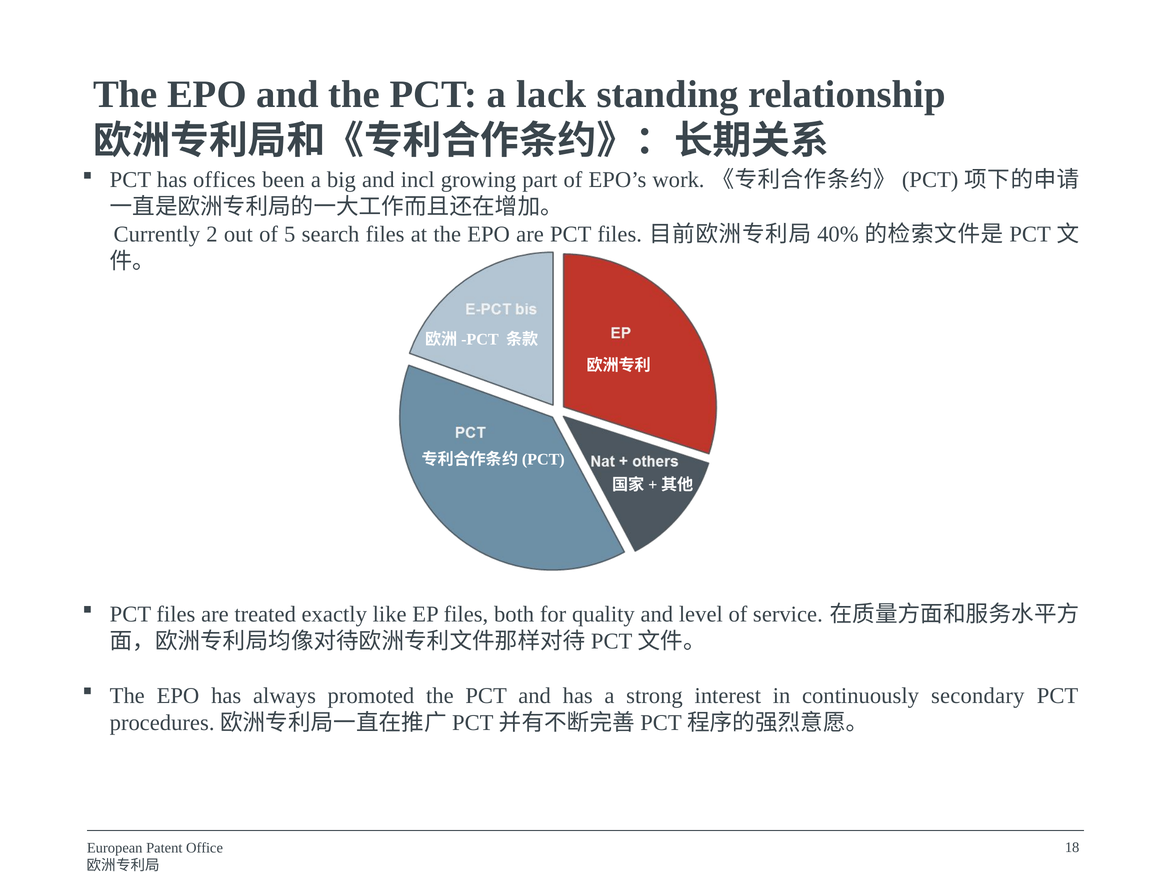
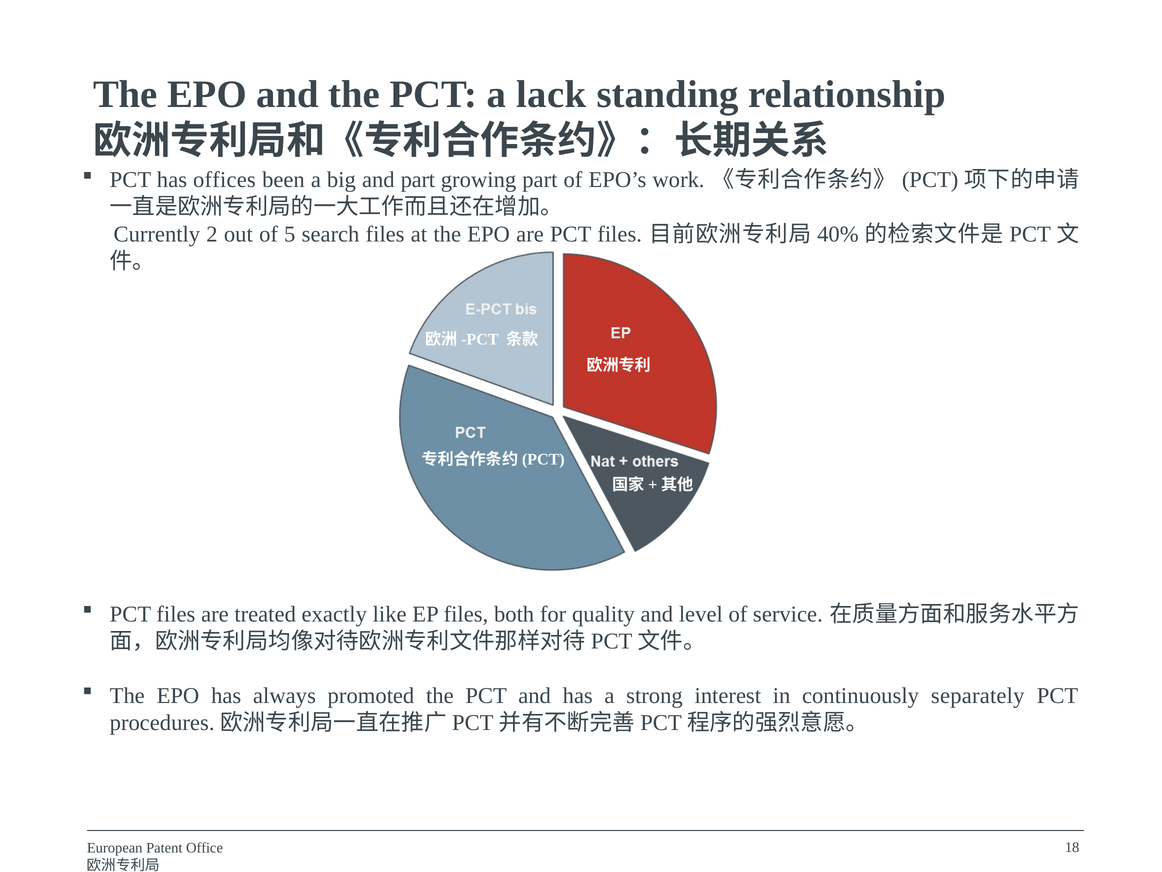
and incl: incl -> part (418, 180)
secondary: secondary -> separately (978, 695)
